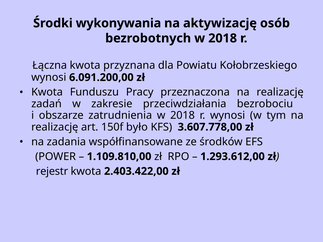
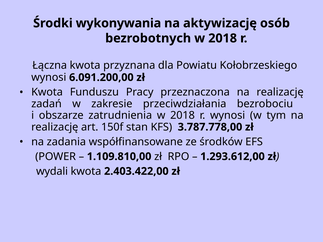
było: było -> stan (137, 127)
3.607.778,00: 3.607.778,00 -> 3.787.778,00 (210, 127)
rejestr: rejestr -> wydali (52, 171)
